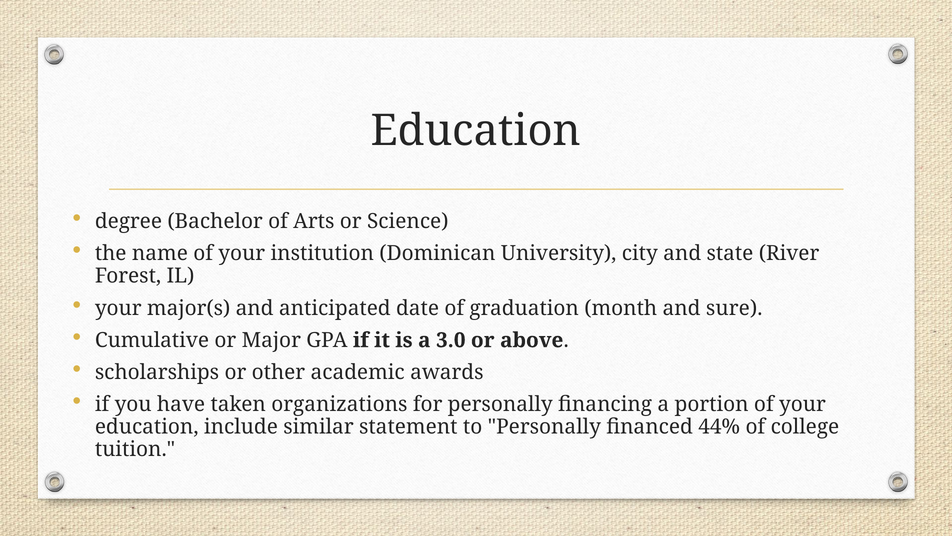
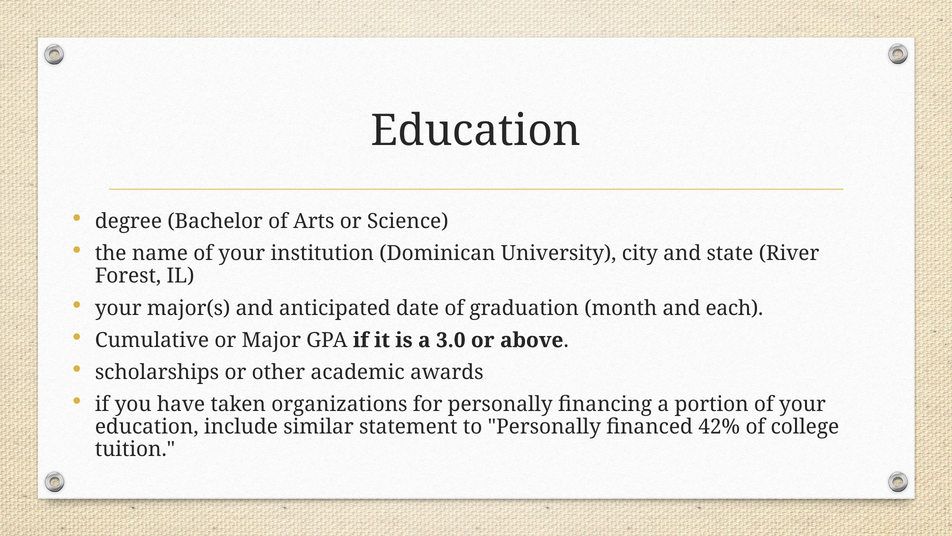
sure: sure -> each (734, 308)
44%: 44% -> 42% (719, 427)
